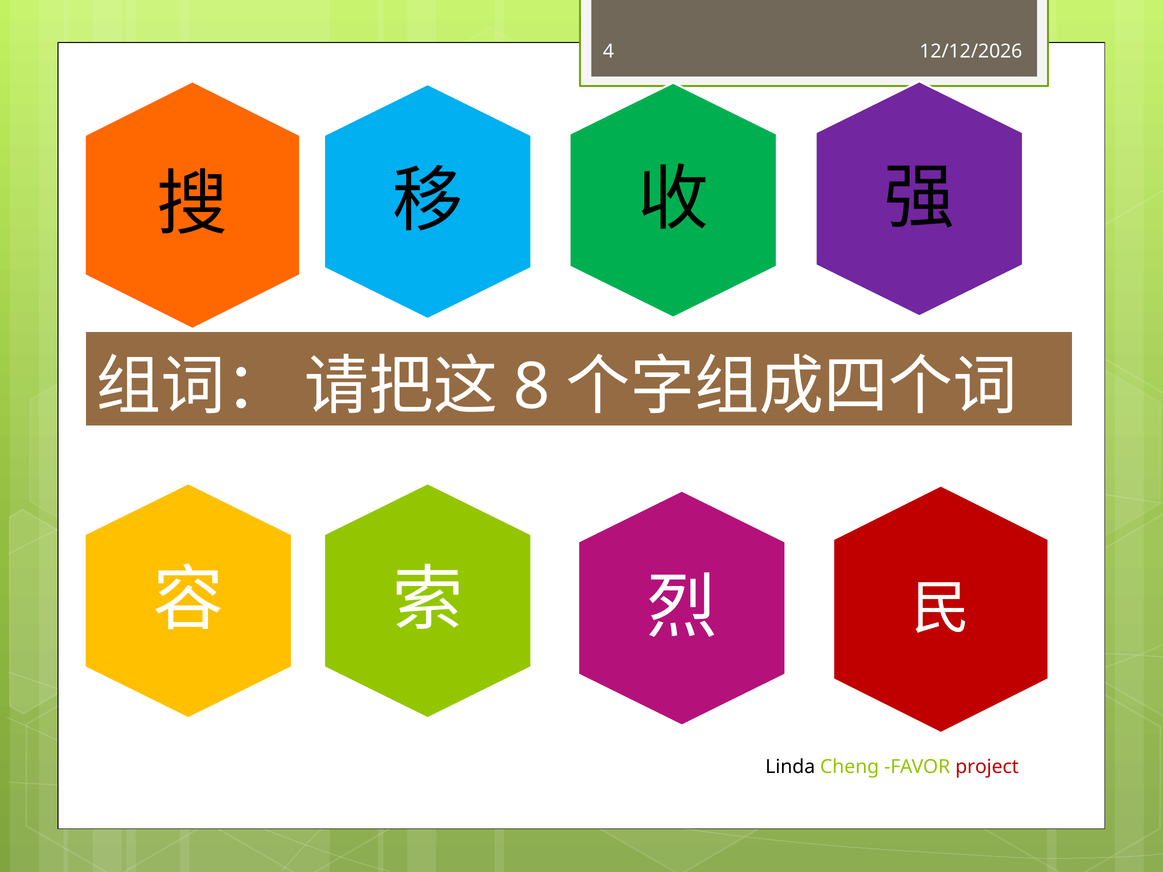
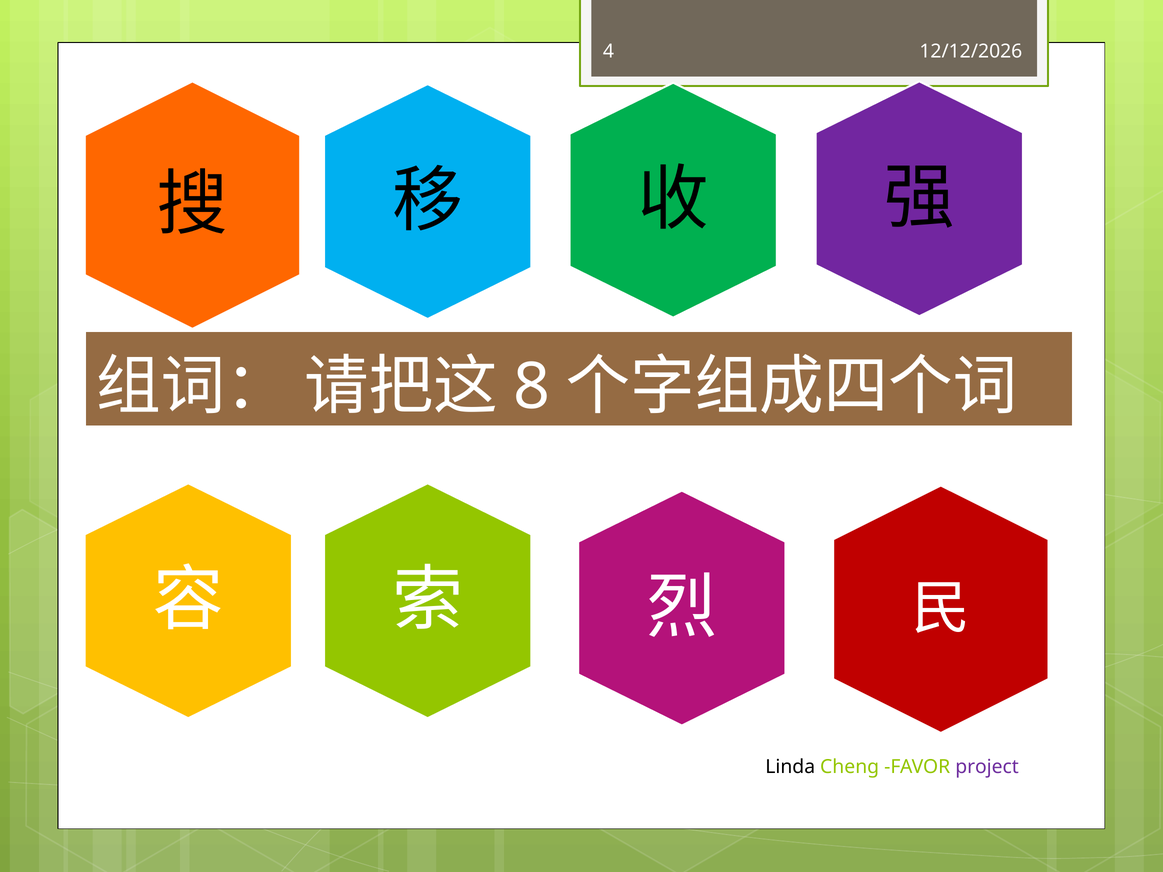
project colour: red -> purple (987, 767)
